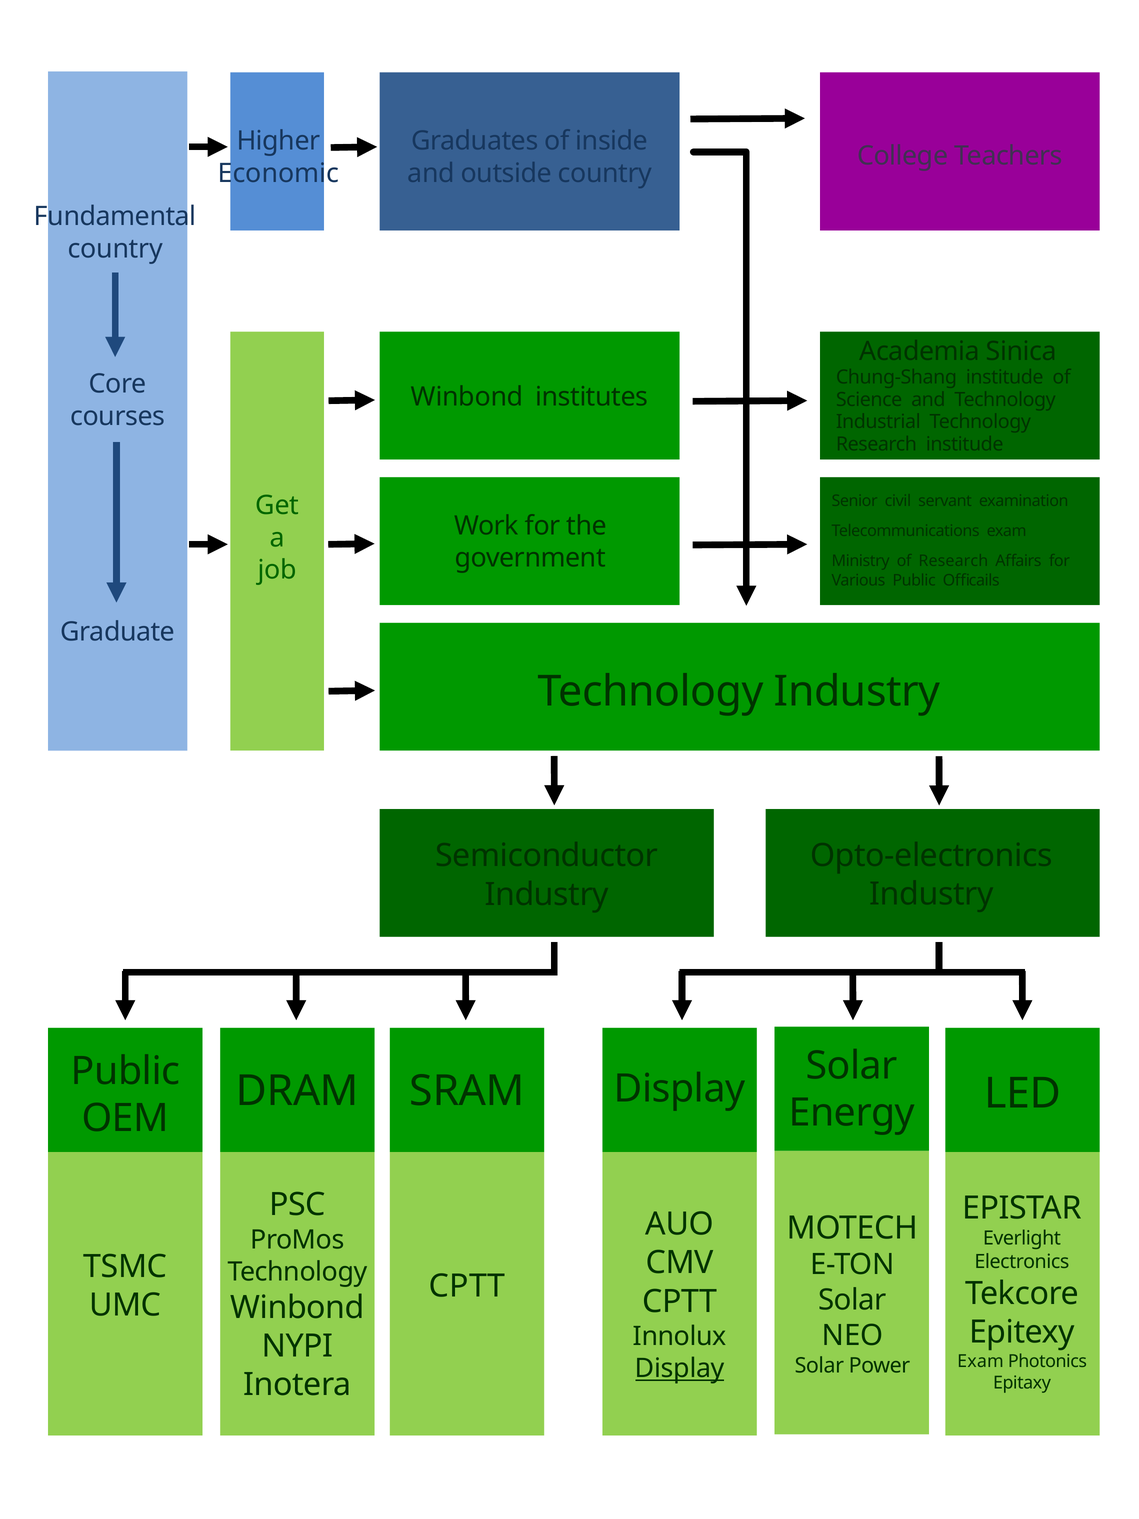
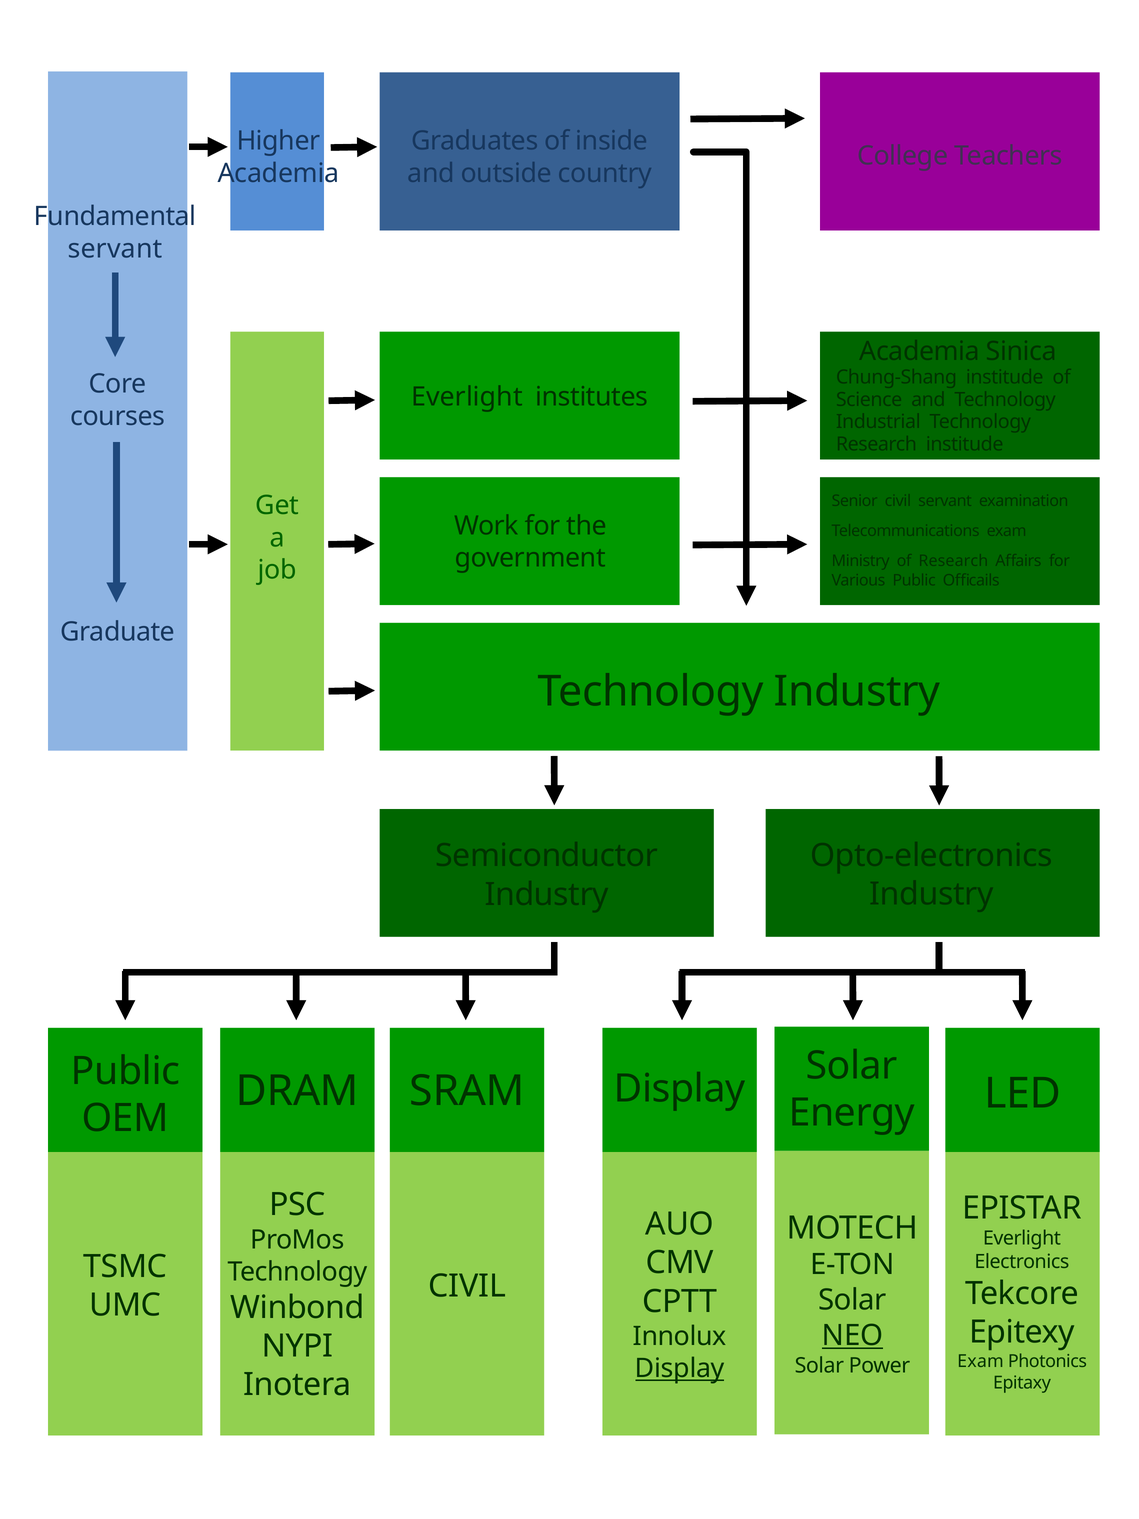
Economic: Economic -> Academia (279, 173)
country: country -> servant (115, 249)
Winbond: Winbond -> Everlight (467, 397)
CPTT: CPTT -> CIVIL (467, 1286)
NEO underline: none -> present (853, 1335)
